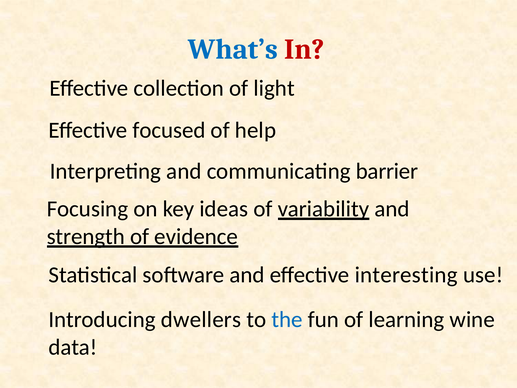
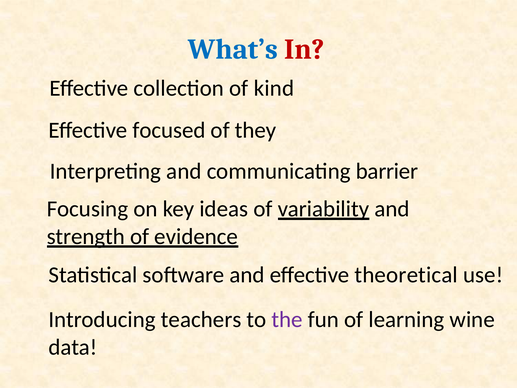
light: light -> kind (274, 88)
help: help -> they (256, 130)
interesting: interesting -> theoretical (406, 275)
dwellers: dwellers -> teachers (201, 319)
the colour: blue -> purple (287, 319)
